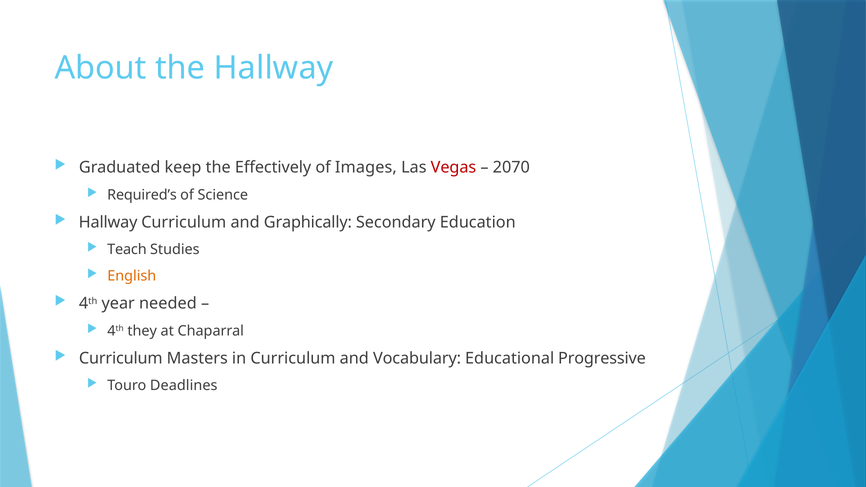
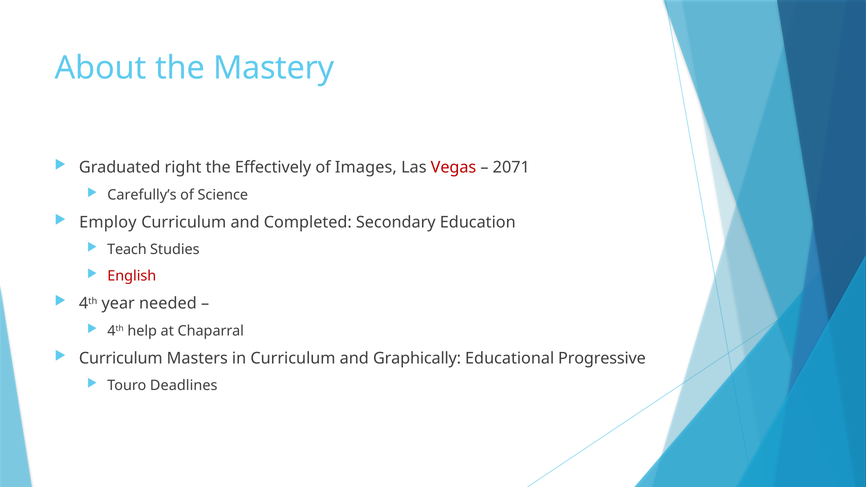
the Hallway: Hallway -> Mastery (274, 68)
keep: keep -> right (183, 168)
2070: 2070 -> 2071 (511, 168)
Required’s: Required’s -> Carefully’s (142, 195)
Hallway: Hallway -> Employ (108, 222)
Graphically: Graphically -> Completed (308, 222)
English colour: orange -> red (132, 276)
they: they -> help (142, 331)
Vocabulary: Vocabulary -> Graphically (417, 358)
